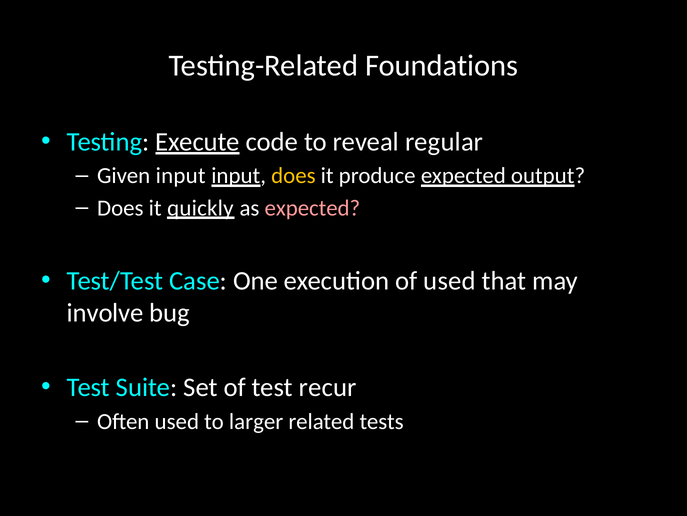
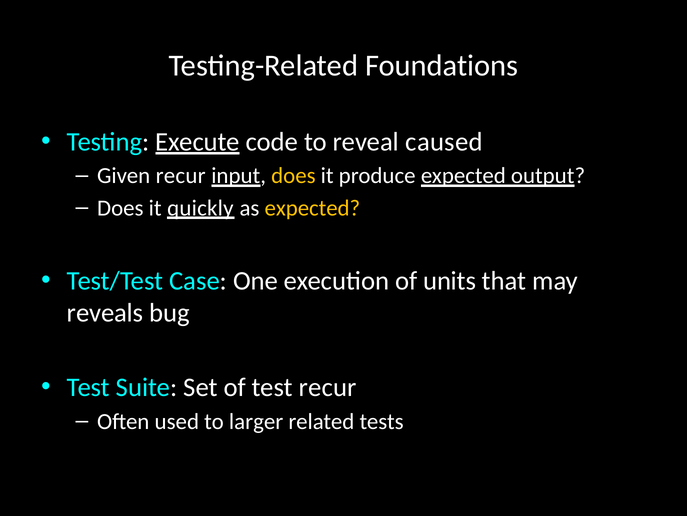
regular: regular -> caused (444, 142)
Given input: input -> recur (181, 176)
expected colour: pink -> yellow (312, 208)
of used: used -> units (450, 280)
involve: involve -> reveals (105, 312)
